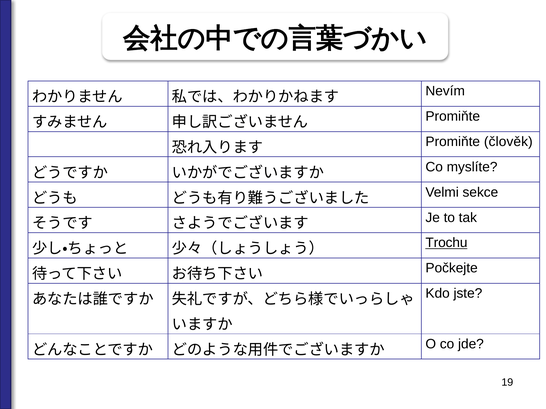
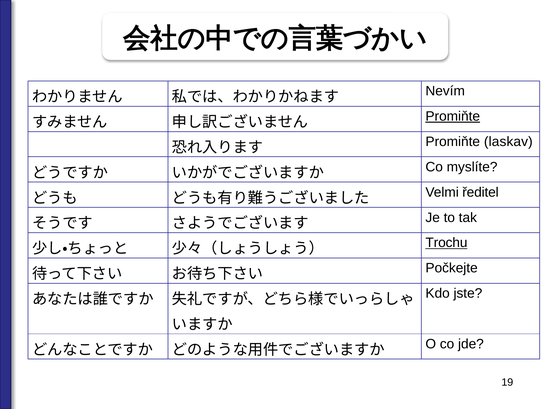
Promiňte underline: none -> present (453, 117)
člověk: člověk -> laskav (508, 142)
sekce: sekce -> ředitel (480, 192)
